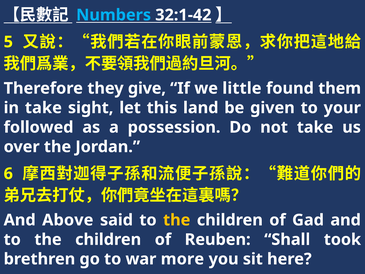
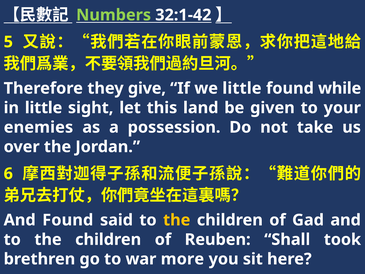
Numbers colour: light blue -> light green (114, 15)
them: them -> while (340, 88)
in take: take -> little (44, 108)
followed: followed -> enemies (38, 127)
And Above: Above -> Found (68, 220)
